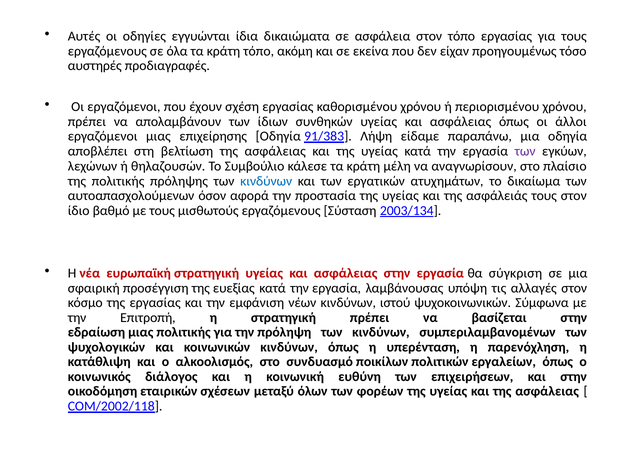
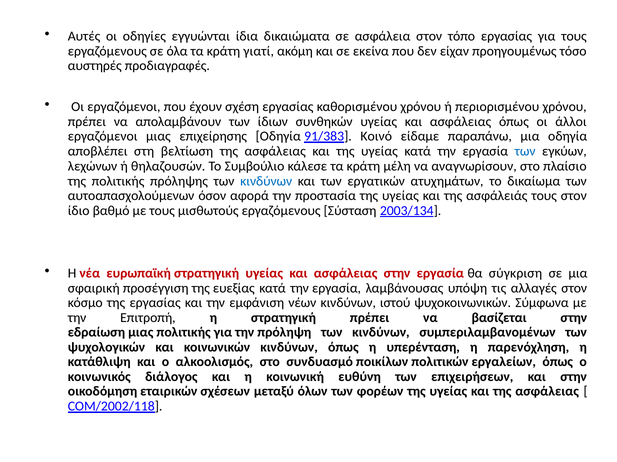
κράτη τόπο: τόπο -> γιατί (259, 51)
Λήψη: Λήψη -> Κοινό (376, 137)
των colour: purple -> blue (525, 152)
